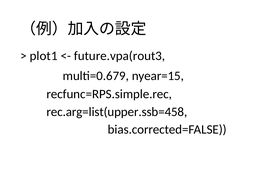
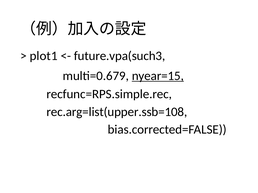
future.vpa(rout3: future.vpa(rout3 -> future.vpa(such3 (120, 56)
nyear=15 underline: none -> present (158, 76)
rec.arg=list(upper.ssb=458: rec.arg=list(upper.ssb=458 -> rec.arg=list(upper.ssb=108 (117, 112)
